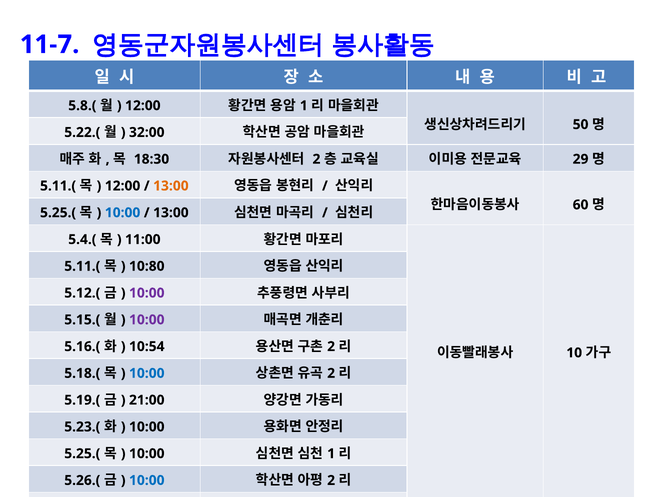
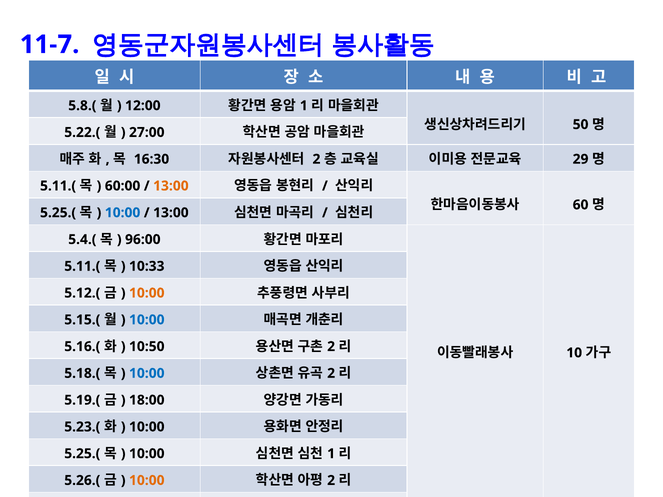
32:00: 32:00 -> 27:00 (147, 132)
18:30: 18:30 -> 16:30 (151, 159)
12:00: 12:00 -> 60:00 (123, 186)
11:00: 11:00 -> 96:00 (143, 240)
10:80: 10:80 -> 10:33 (147, 266)
10:00 colour: purple -> orange (147, 293)
10:00 colour: purple -> blue (147, 320)
10:54: 10:54 -> 10:50 (147, 347)
21:00: 21:00 -> 18:00 (147, 400)
10:00 colour: blue -> orange (147, 481)
